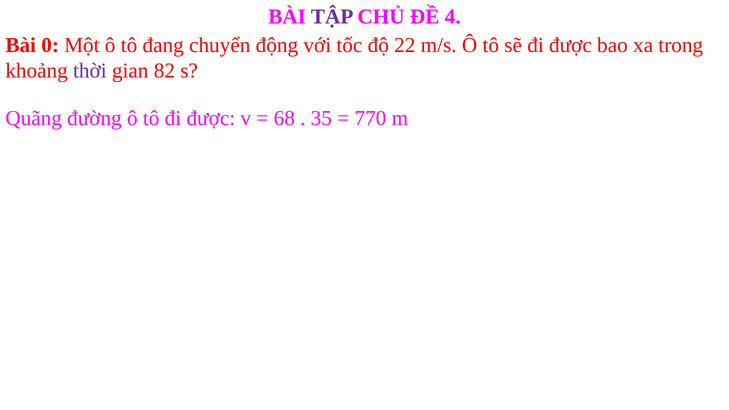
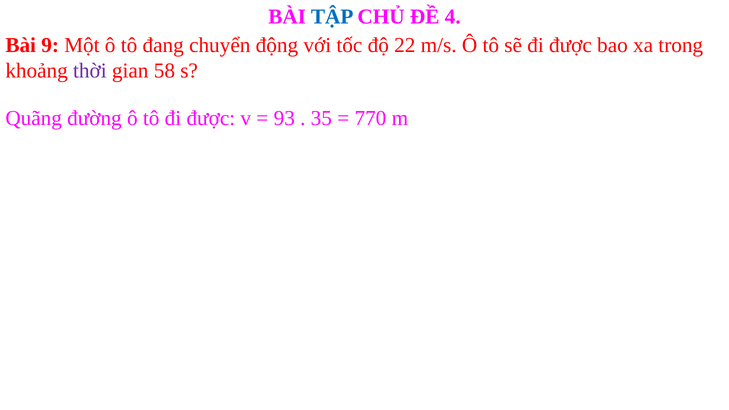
TẬP colour: purple -> blue (332, 17)
0: 0 -> 9 (50, 45)
82: 82 -> 58 (164, 71)
68: 68 -> 93 (284, 118)
